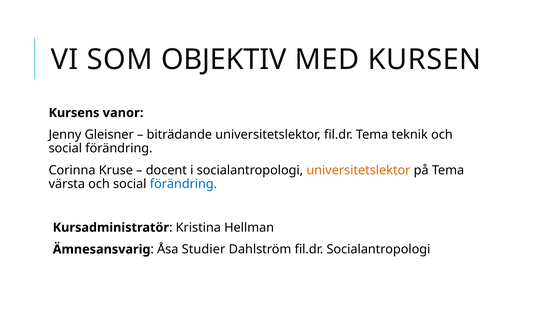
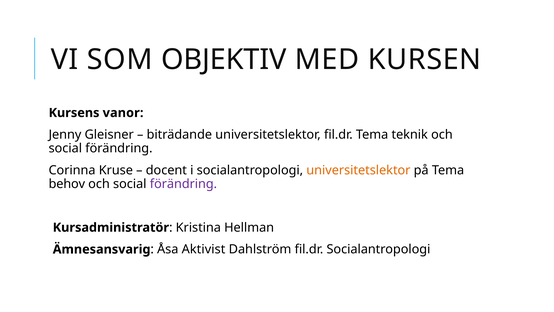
värsta: värsta -> behov (67, 184)
förändring colour: blue -> purple (183, 184)
Studier: Studier -> Aktivist (204, 249)
